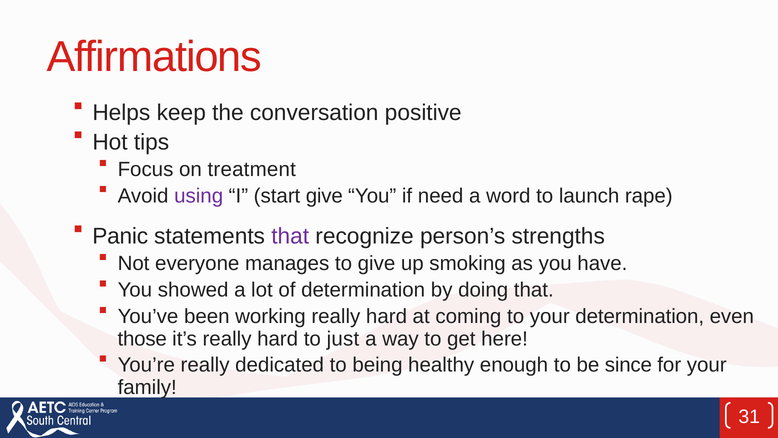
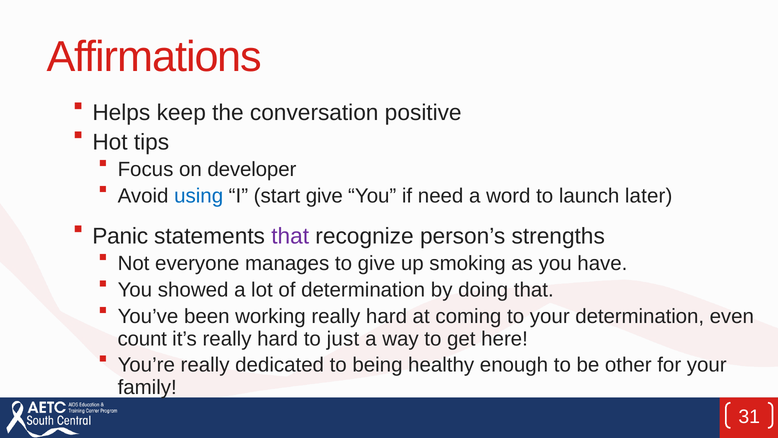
treatment: treatment -> developer (252, 169)
using colour: purple -> blue (199, 196)
rape: rape -> later (649, 196)
those: those -> count (142, 338)
since: since -> other (628, 365)
